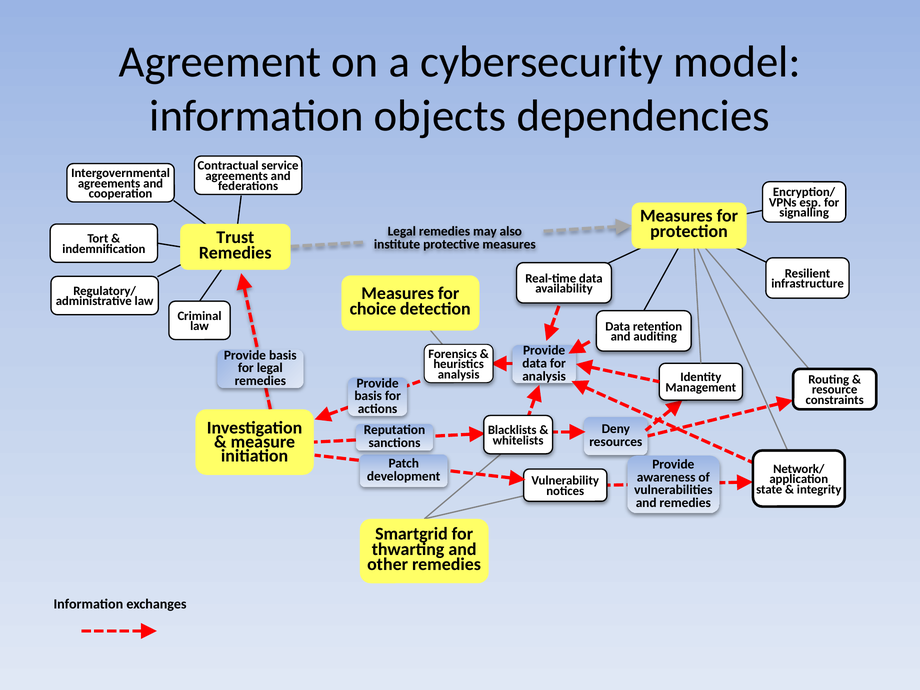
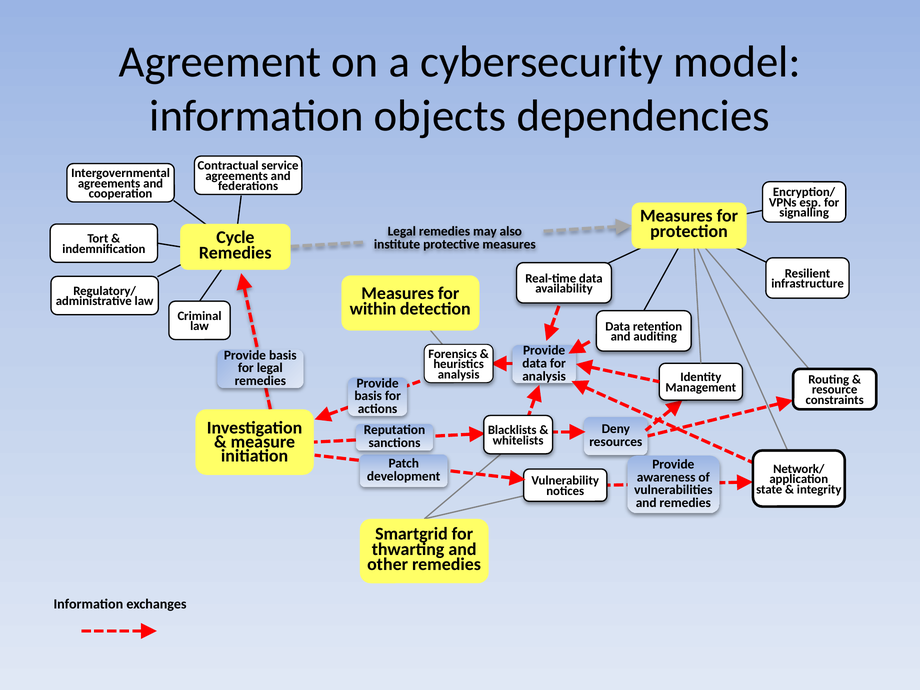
Trust: Trust -> Cycle (235, 237)
choice: choice -> within (373, 309)
